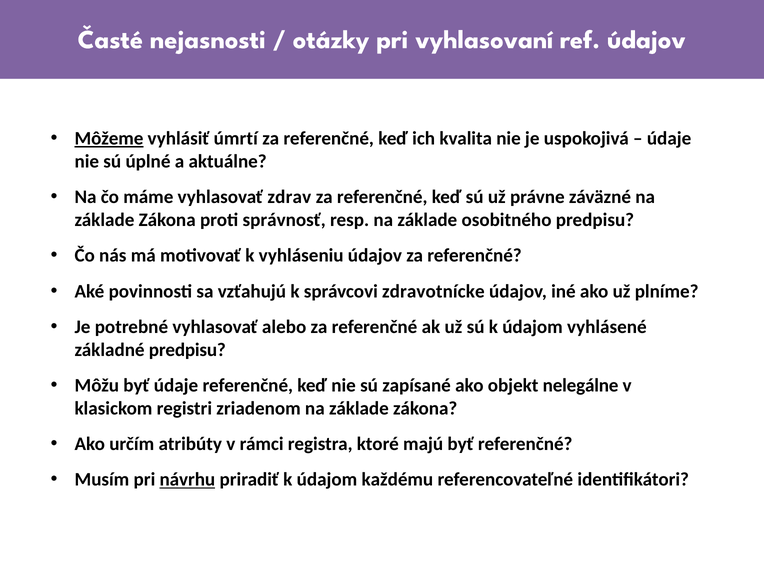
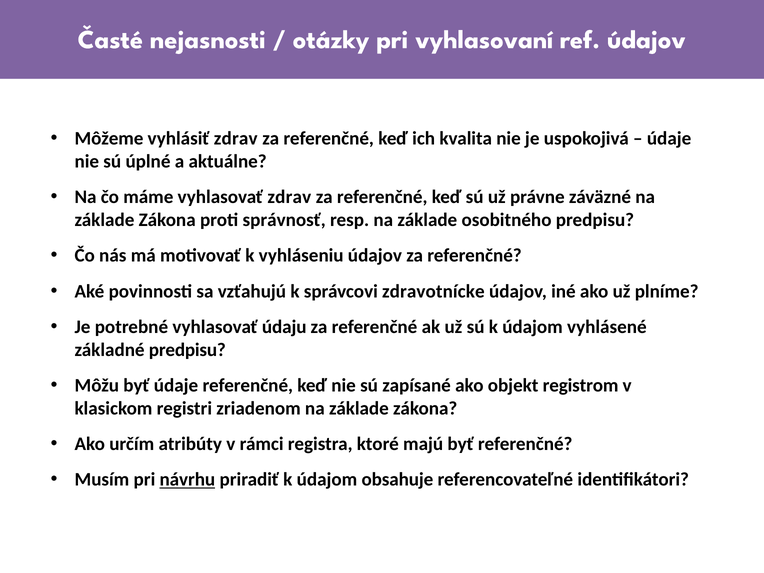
Môžeme underline: present -> none (109, 138)
vyhlásiť úmrtí: úmrtí -> zdrav (236, 138)
alebo: alebo -> údaju (284, 327)
nelegálne: nelegálne -> registrom (581, 385)
každému: každému -> obsahuje (397, 480)
